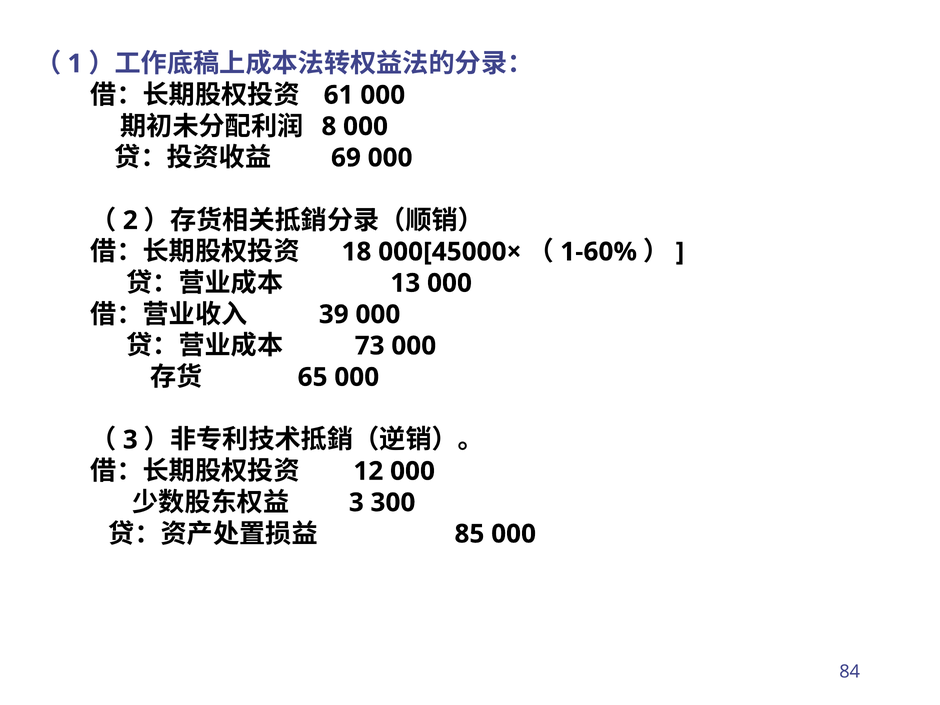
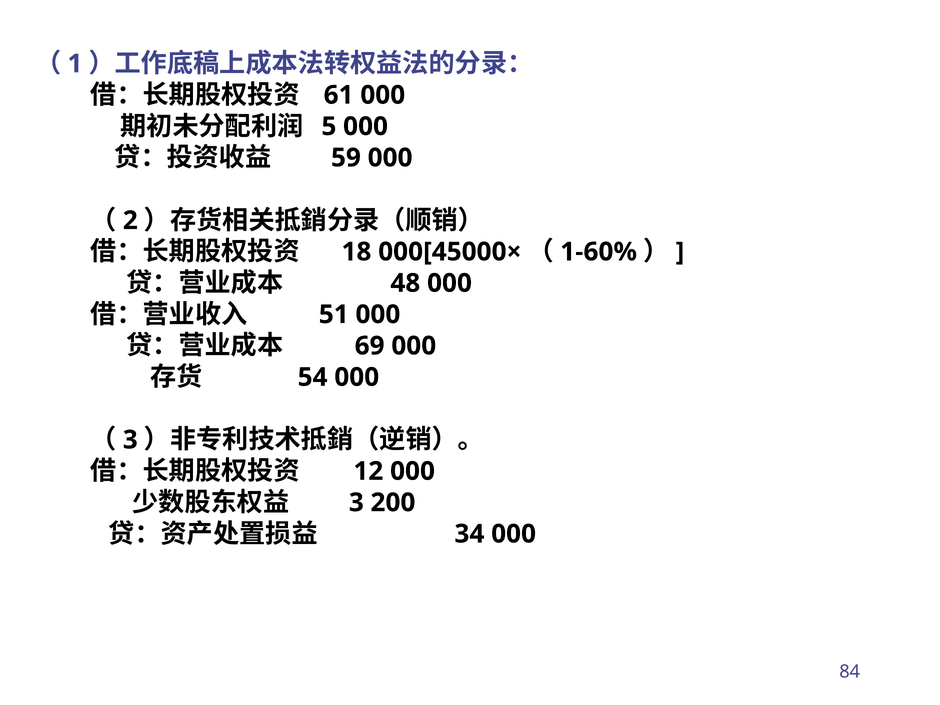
8: 8 -> 5 (329, 126)
69: 69 -> 59 (346, 158)
13: 13 -> 48 (405, 283)
39: 39 -> 51 (334, 314)
73: 73 -> 69 (370, 346)
65: 65 -> 54 (313, 377)
300: 300 -> 200 (393, 503)
85: 85 -> 34 (469, 534)
